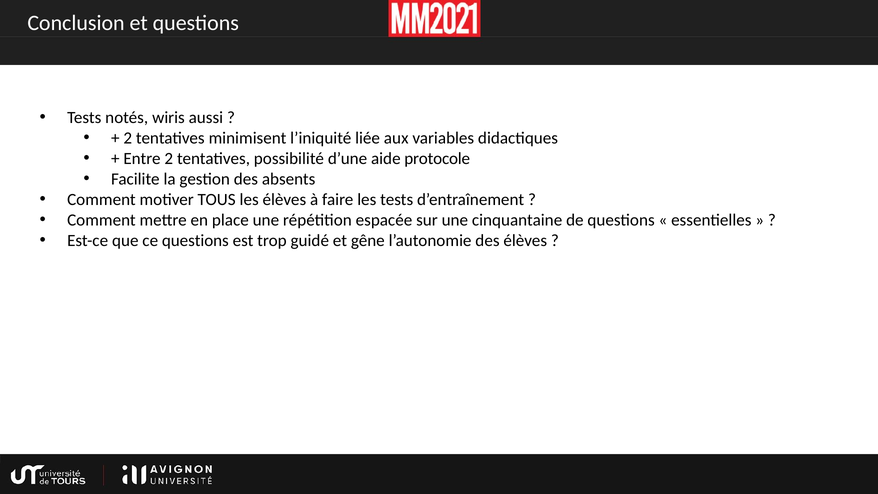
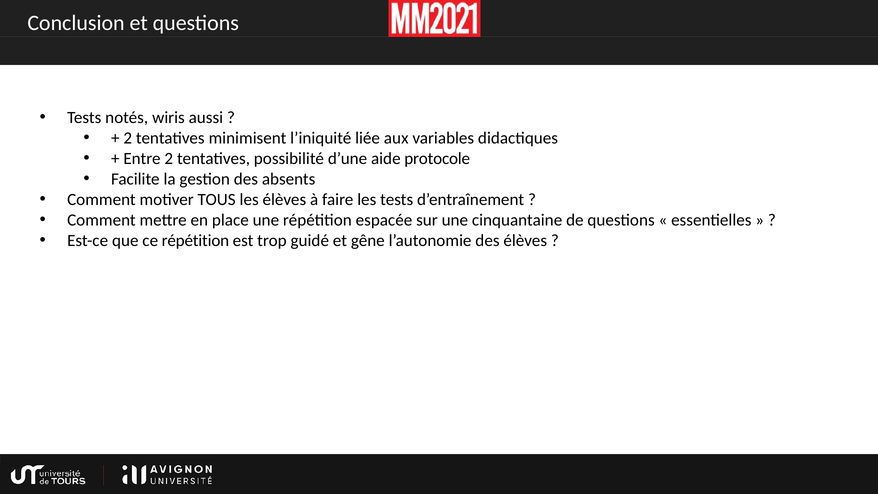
ce questions: questions -> répétition (195, 240)
